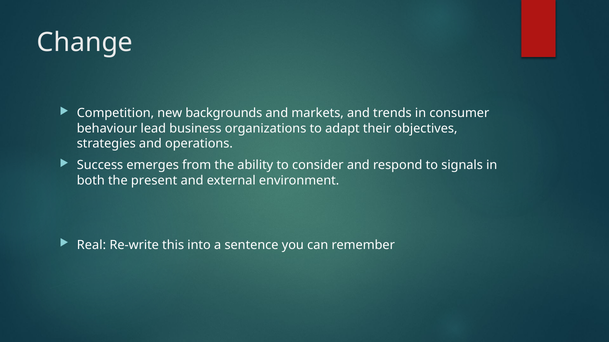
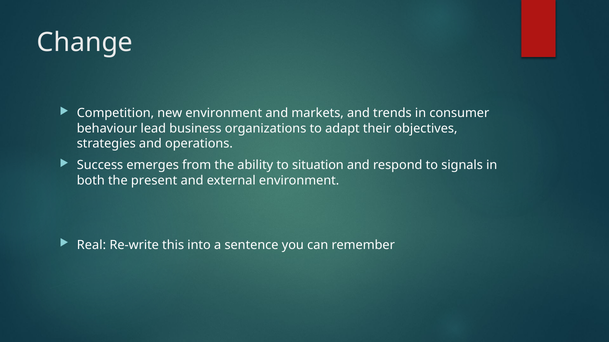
new backgrounds: backgrounds -> environment (224, 113)
consider: consider -> situation (318, 165)
